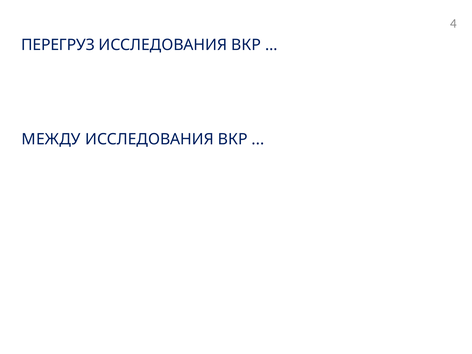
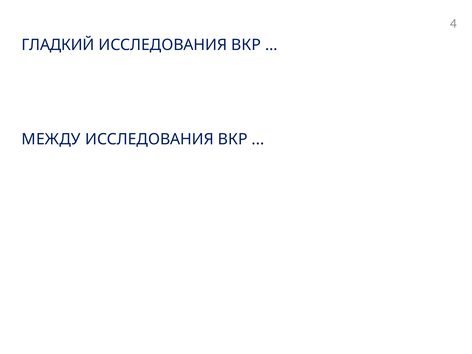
ПЕРЕГРУЗ: ПЕРЕГРУЗ -> ГЛАДКИЙ (58, 45)
